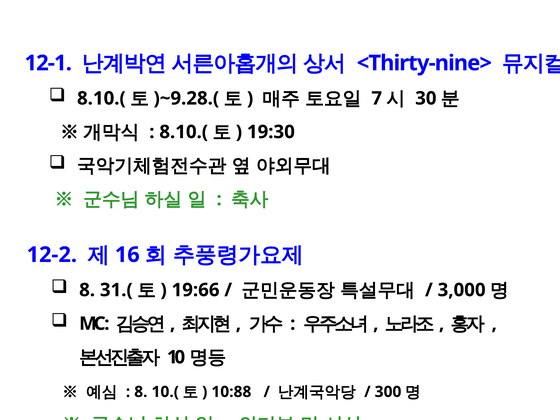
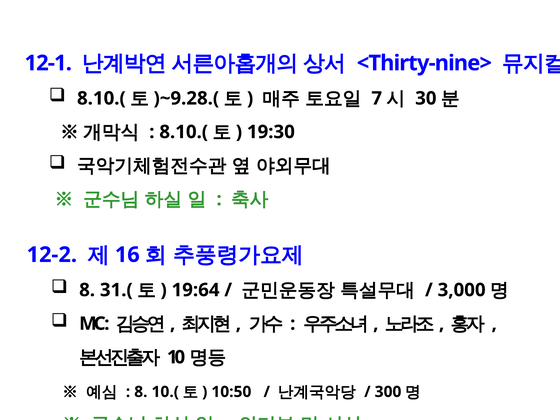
19:66: 19:66 -> 19:64 (196, 290)
10:88: 10:88 -> 10:50 (231, 392)
